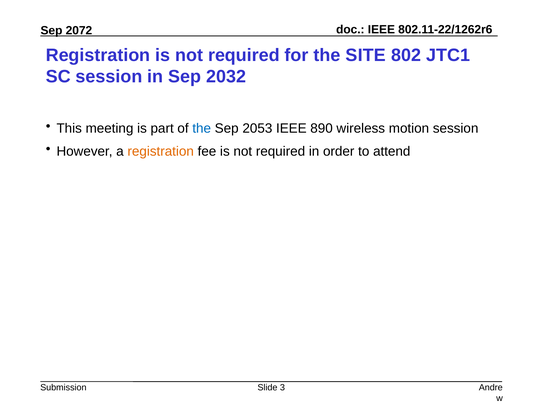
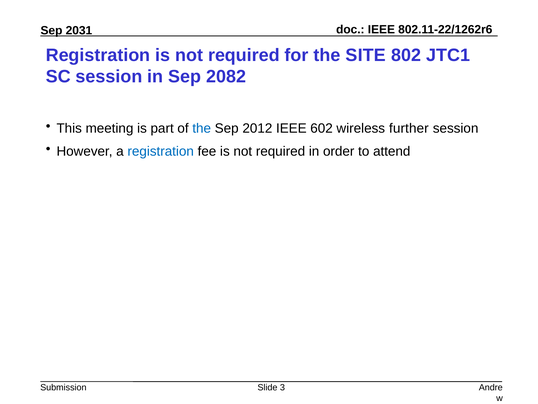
2072: 2072 -> 2031 (79, 31)
2032: 2032 -> 2082 (226, 77)
2053: 2053 -> 2012 (257, 128)
890: 890 -> 602 (322, 128)
motion: motion -> further (409, 128)
registration colour: orange -> blue (161, 151)
